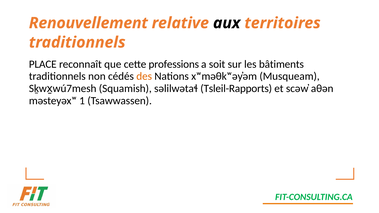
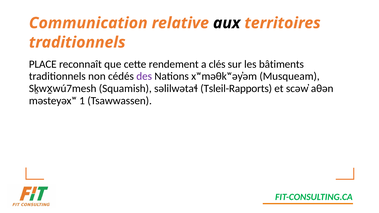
Renouvellement: Renouvellement -> Communication (88, 23)
professions: professions -> rendement (174, 64)
soit: soit -> clés (217, 64)
des colour: orange -> purple (144, 76)
